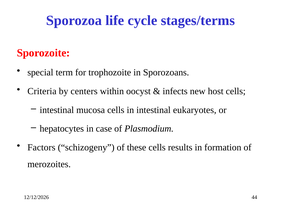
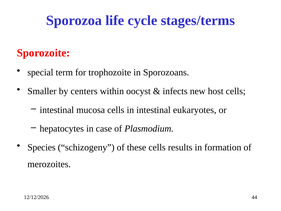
Criteria: Criteria -> Smaller (42, 91)
Factors: Factors -> Species (41, 147)
